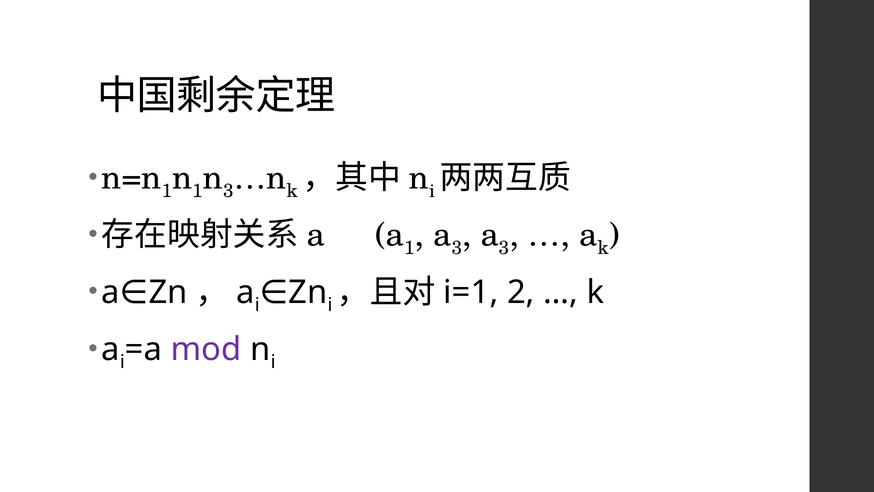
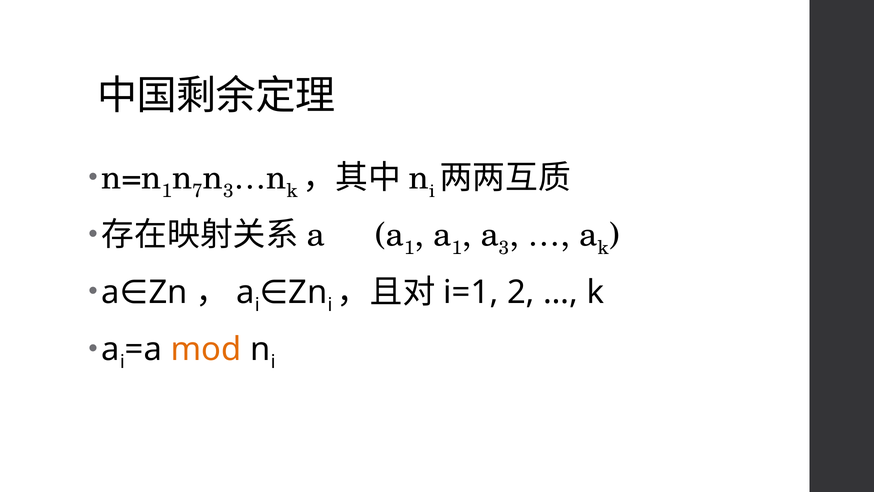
1: 1 -> 7 (198, 191)
3: 3 -> 1 (457, 248)
mod colour: purple -> orange (206, 349)
